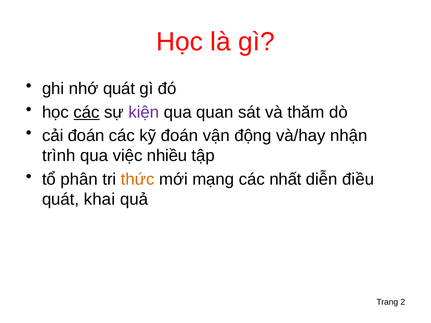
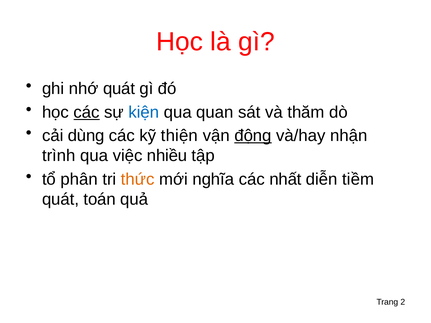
kiện colour: purple -> blue (144, 112)
cải đoán: đoán -> dùng (86, 136)
kỹ đoán: đoán -> thiện (179, 136)
động underline: none -> present (253, 136)
mạng: mạng -> nghĩa (213, 179)
điều: điều -> tiềm (358, 179)
khai: khai -> toán (100, 200)
